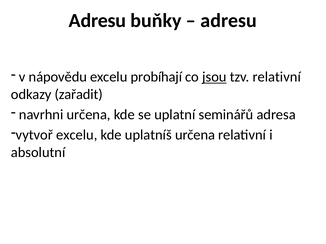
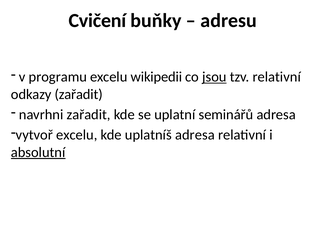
Adresu: Adresu -> Cvičení (97, 20)
nápovědu: nápovědu -> programu (58, 77)
probíhají: probíhají -> wikipedii (156, 77)
navrhni určena: určena -> zařadit (89, 115)
uplatníš určena: určena -> adresa (195, 135)
absolutní underline: none -> present (38, 153)
